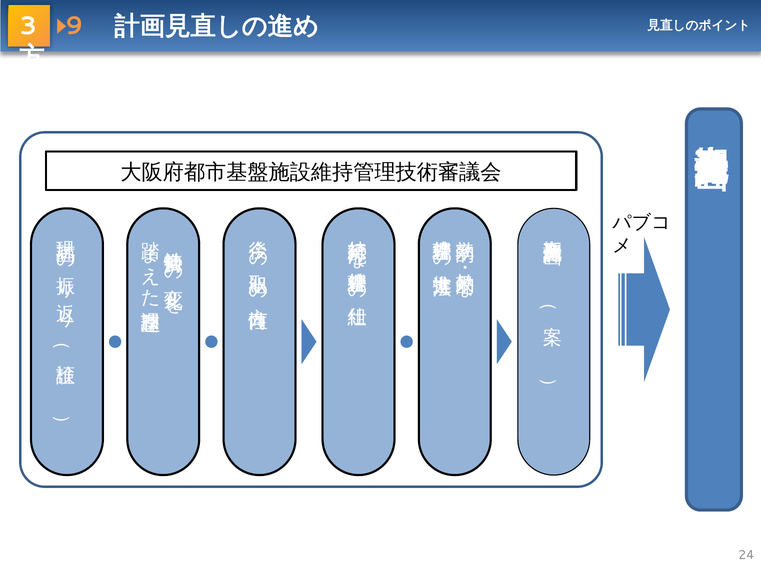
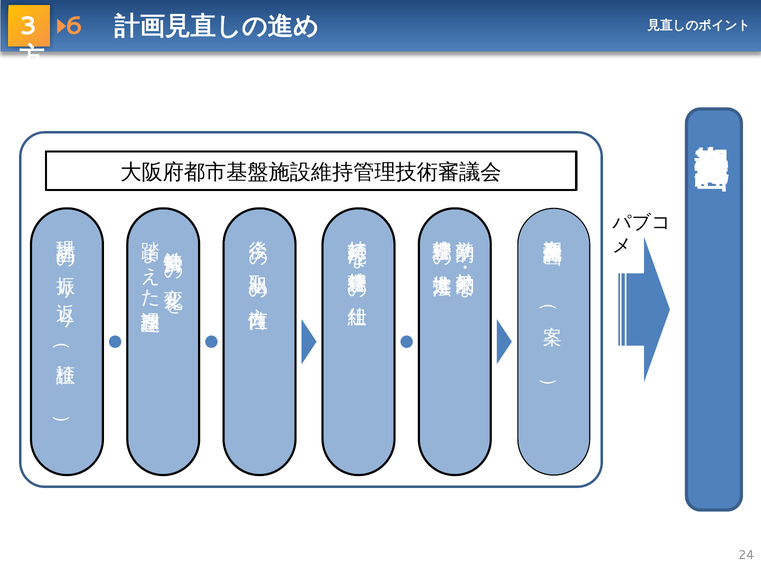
9: 9 -> 6 (74, 26)
